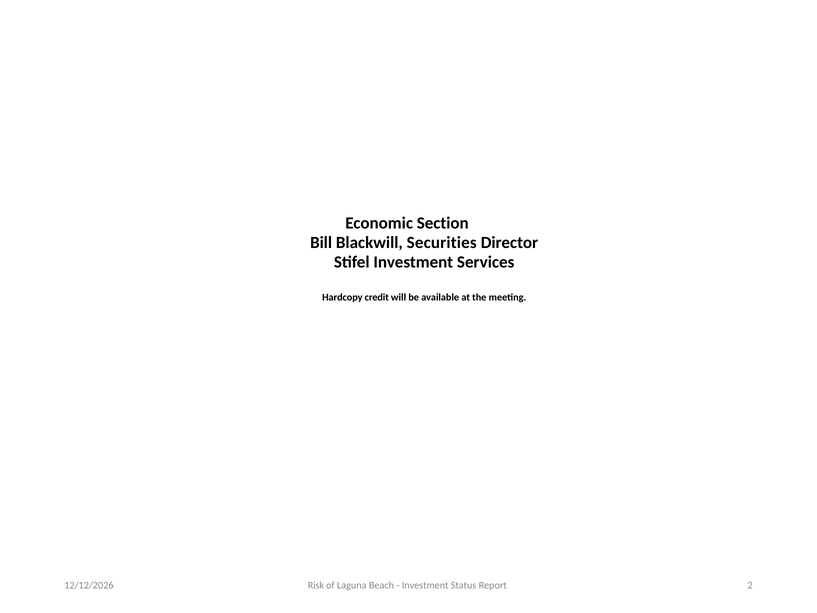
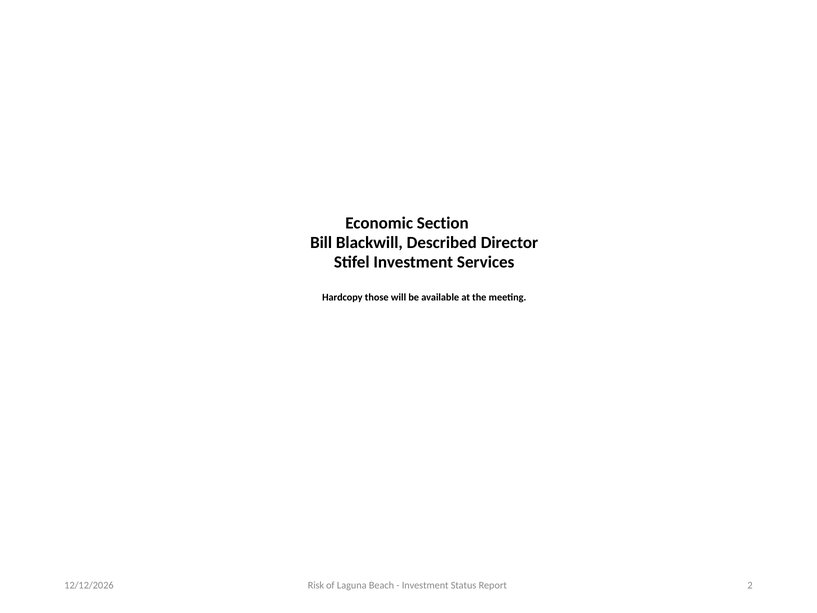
Securities: Securities -> Described (442, 243)
credit: credit -> those (377, 297)
